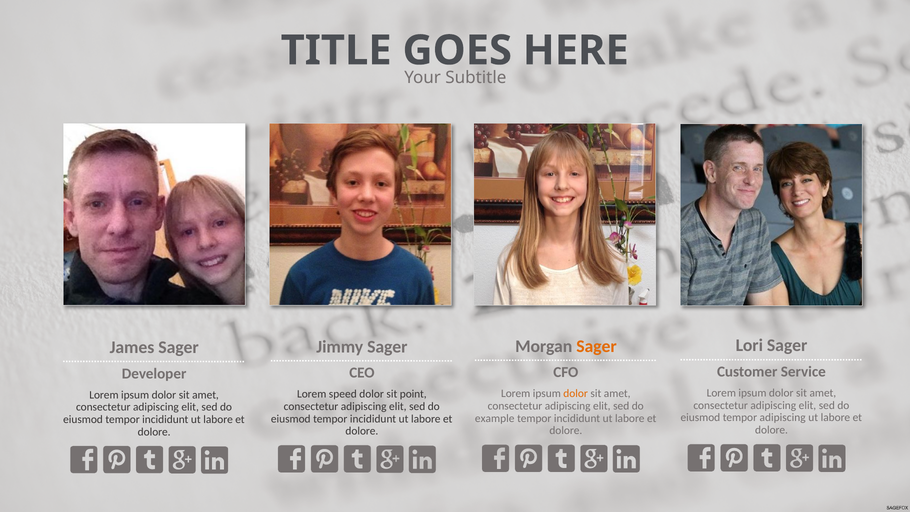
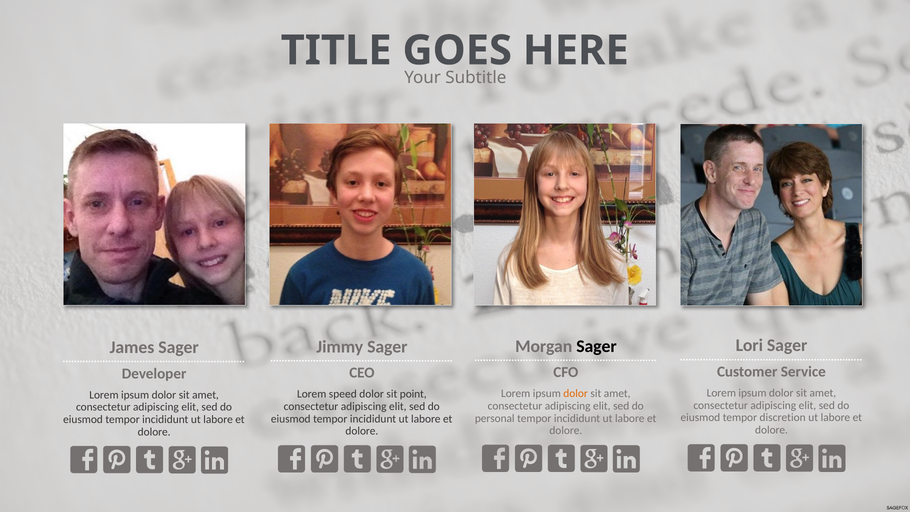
Sager colour: orange -> black (596, 346)
tempor adipiscing: adipiscing -> discretion (783, 418)
example: example -> personal (495, 418)
